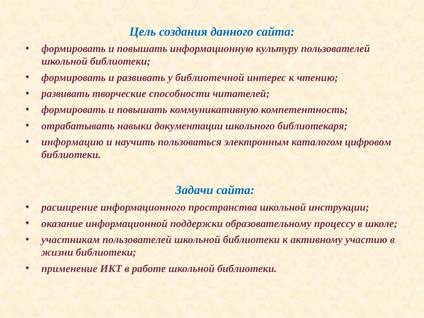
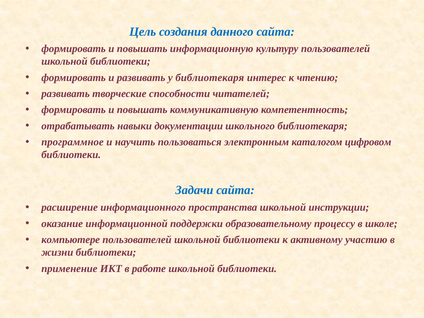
у библиотечной: библиотечной -> библиотекаря (210, 78)
информацию: информацию -> программное (73, 142)
участникам: участникам -> компьютере (71, 240)
